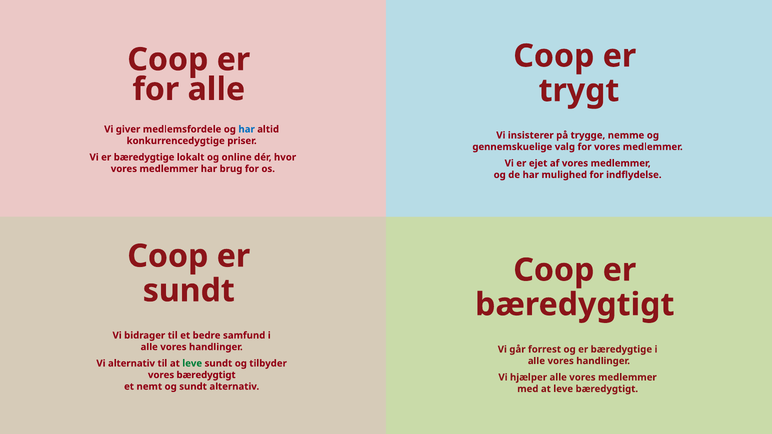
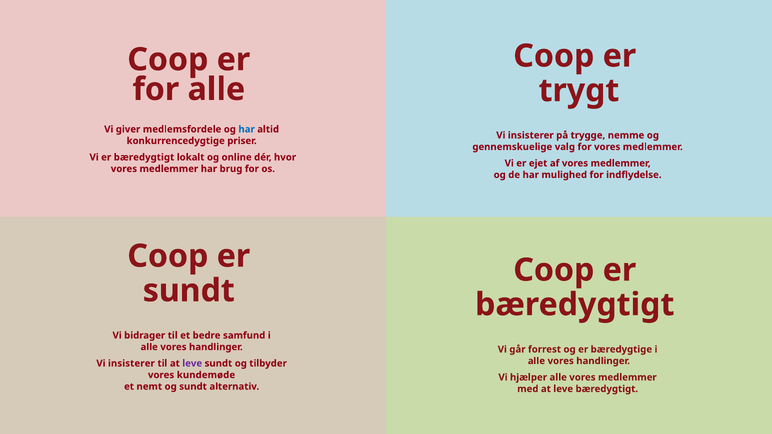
Vi er bæredygtige: bæredygtige -> bæredygtigt (144, 157)
alternativ: alternativ -> insisterer (131, 364)
leve colour: green -> purple (192, 364)
vores bæredygtigt: bæredygtigt -> kundemøde (206, 375)
